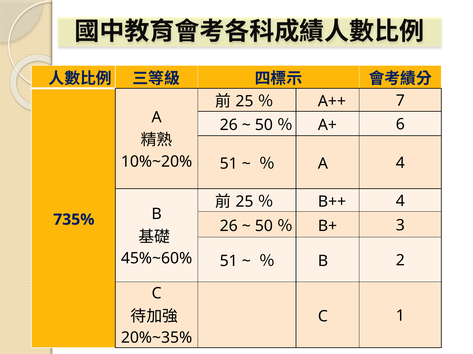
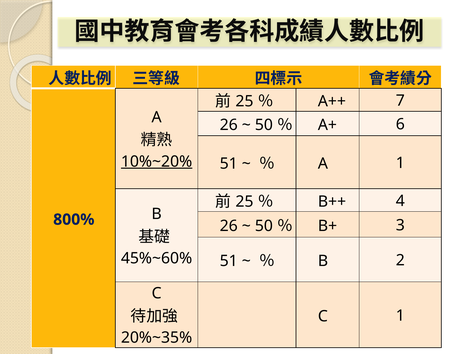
10%~20% underline: none -> present (157, 162)
A 4: 4 -> 1 (400, 163)
735%: 735% -> 800% (74, 220)
